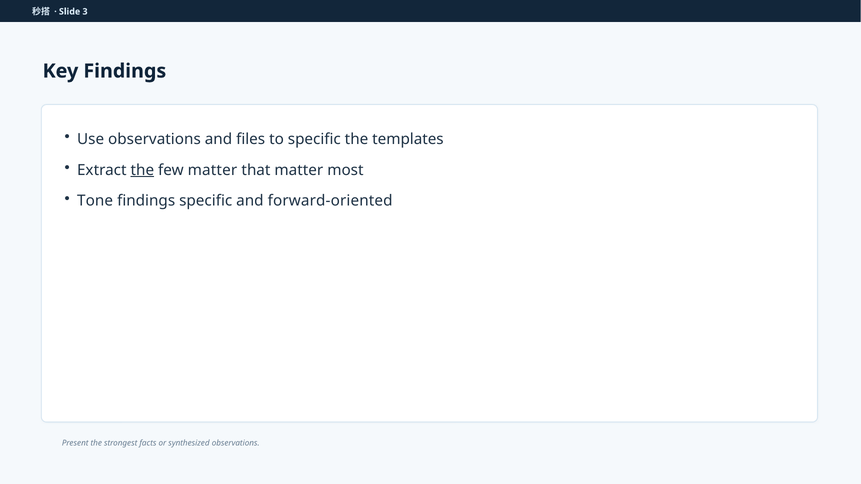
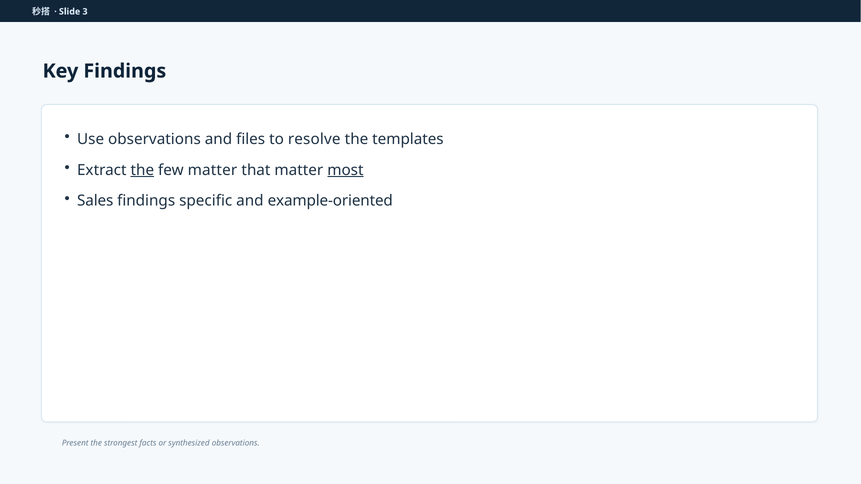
to specific: specific -> resolve (314, 139)
most underline: none -> present (345, 170)
Tone: Tone -> Sales (95, 201)
forward-oriented: forward-oriented -> example-oriented (330, 201)
